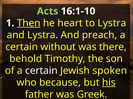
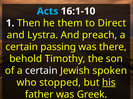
Acts colour: light green -> light blue (48, 11)
Then underline: present -> none (29, 23)
heart: heart -> them (70, 23)
to Lystra: Lystra -> Direct (112, 23)
without: without -> passing (58, 47)
because: because -> stopped (60, 83)
